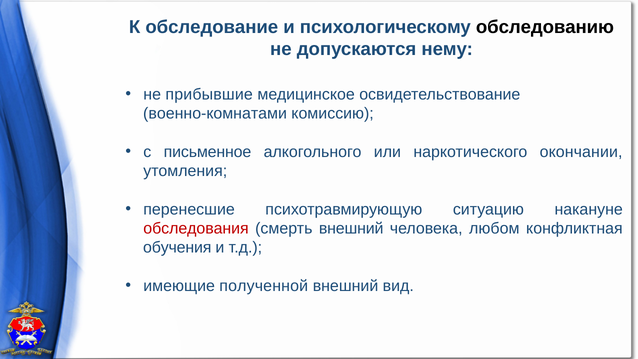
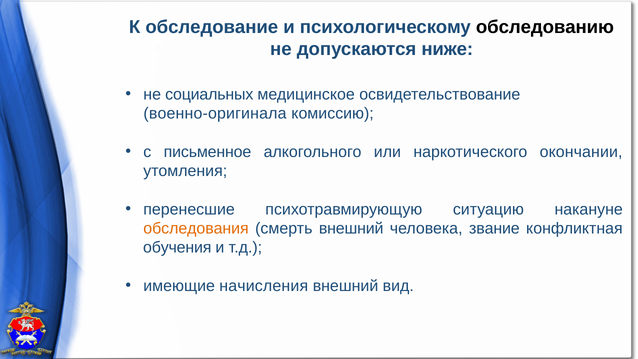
нему: нему -> ниже (447, 49)
прибывшие: прибывшие -> социальных (209, 94)
военно-комнатами: военно-комнатами -> военно-оригинала (215, 114)
обследования colour: red -> orange (196, 228)
любом: любом -> звание (494, 228)
полученной: полученной -> начисления (264, 286)
